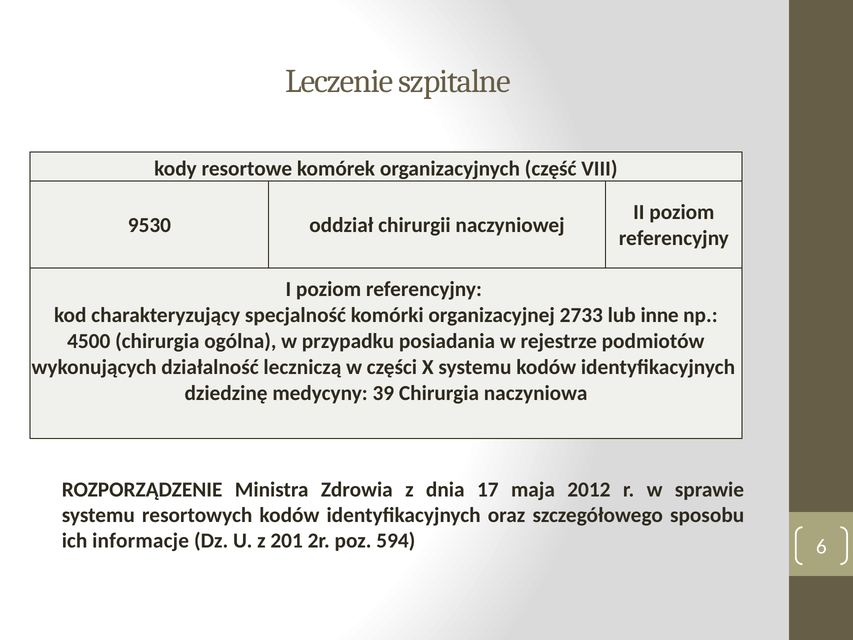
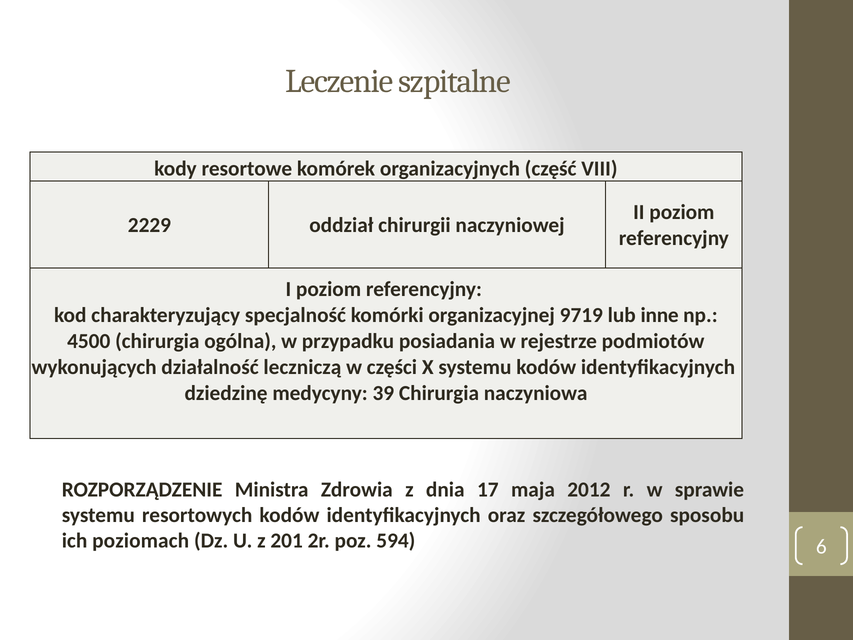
9530: 9530 -> 2229 (149, 225)
2733: 2733 -> 9719 (581, 315)
informacje: informacje -> poziomach (141, 541)
